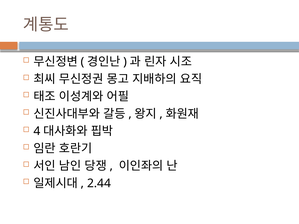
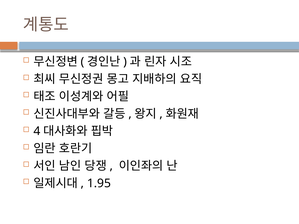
2.44: 2.44 -> 1.95 (99, 184)
